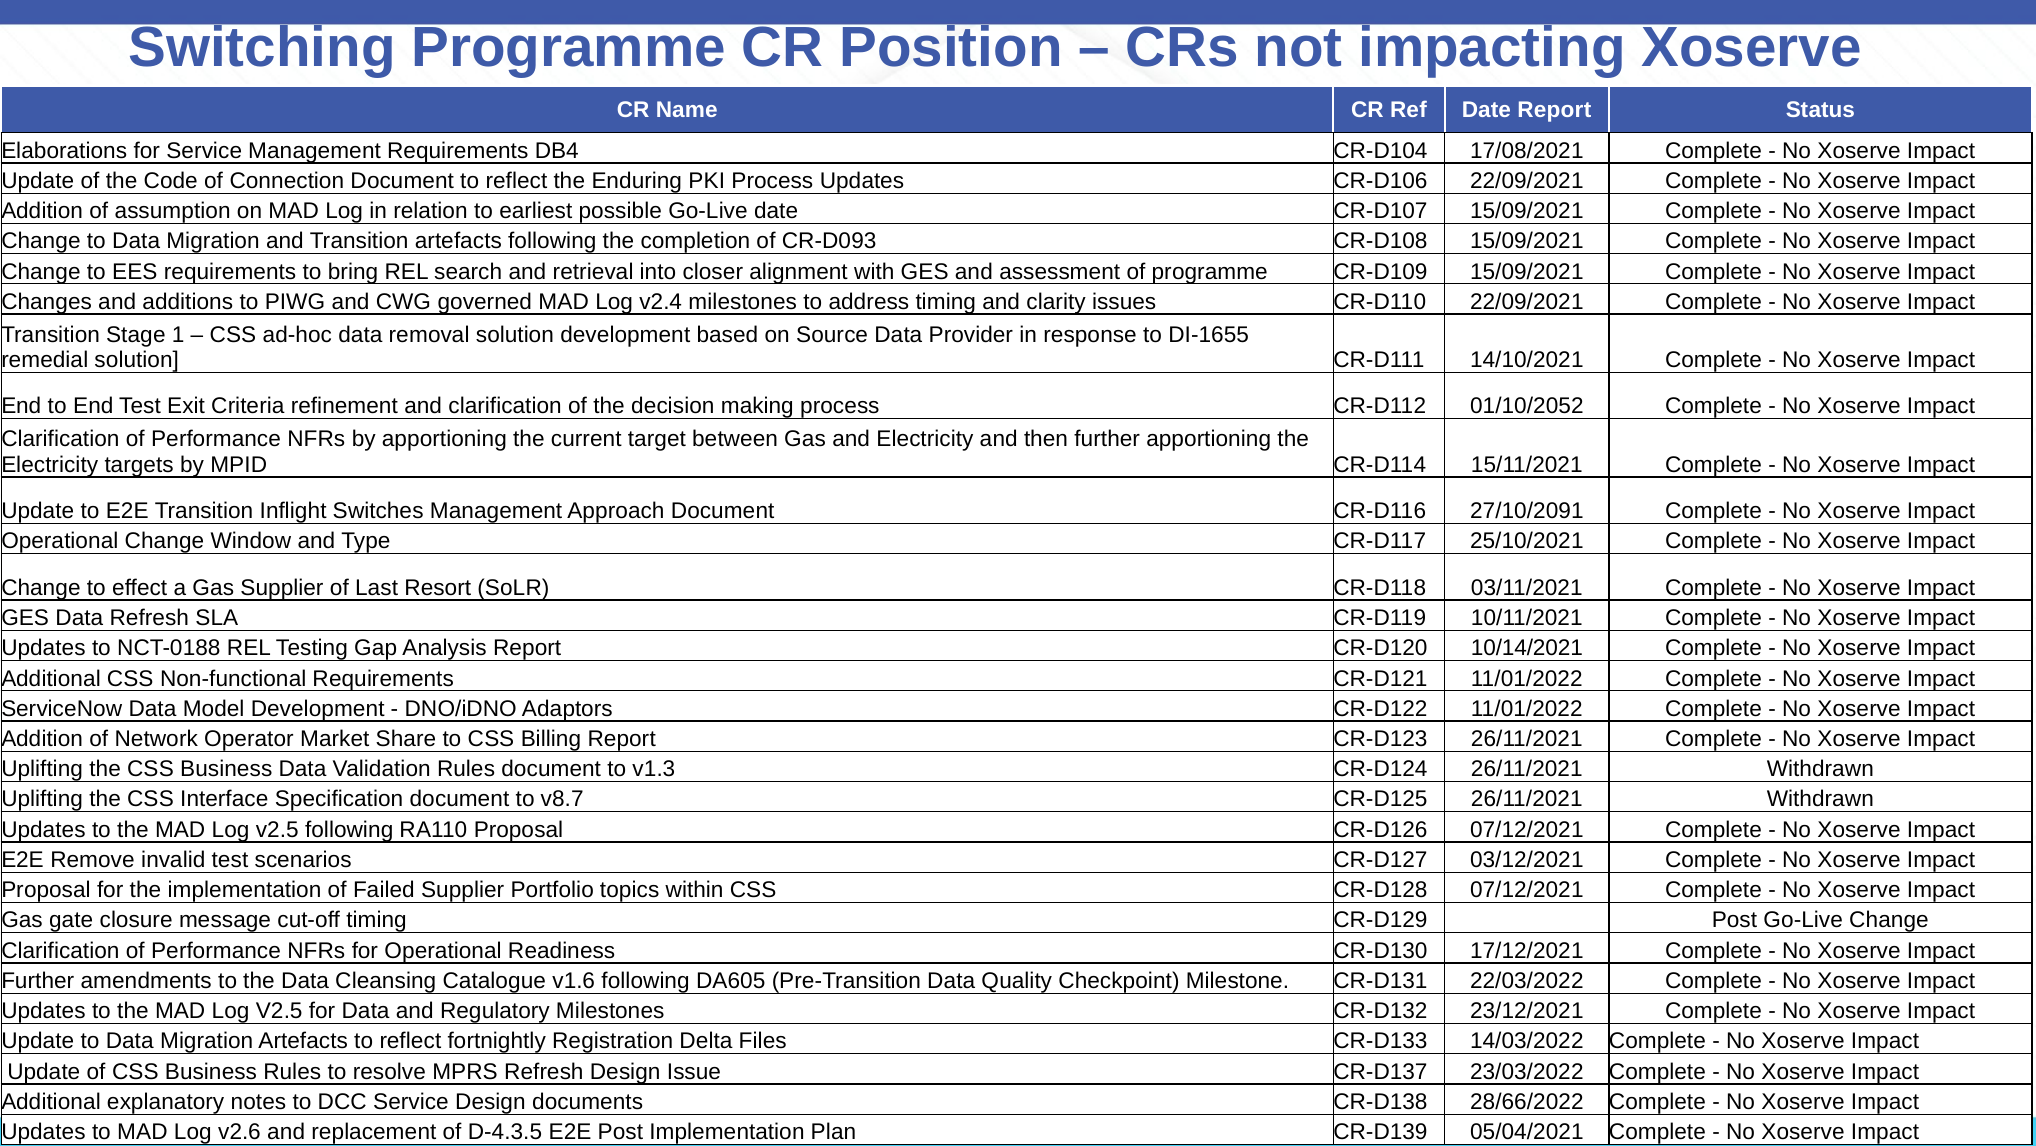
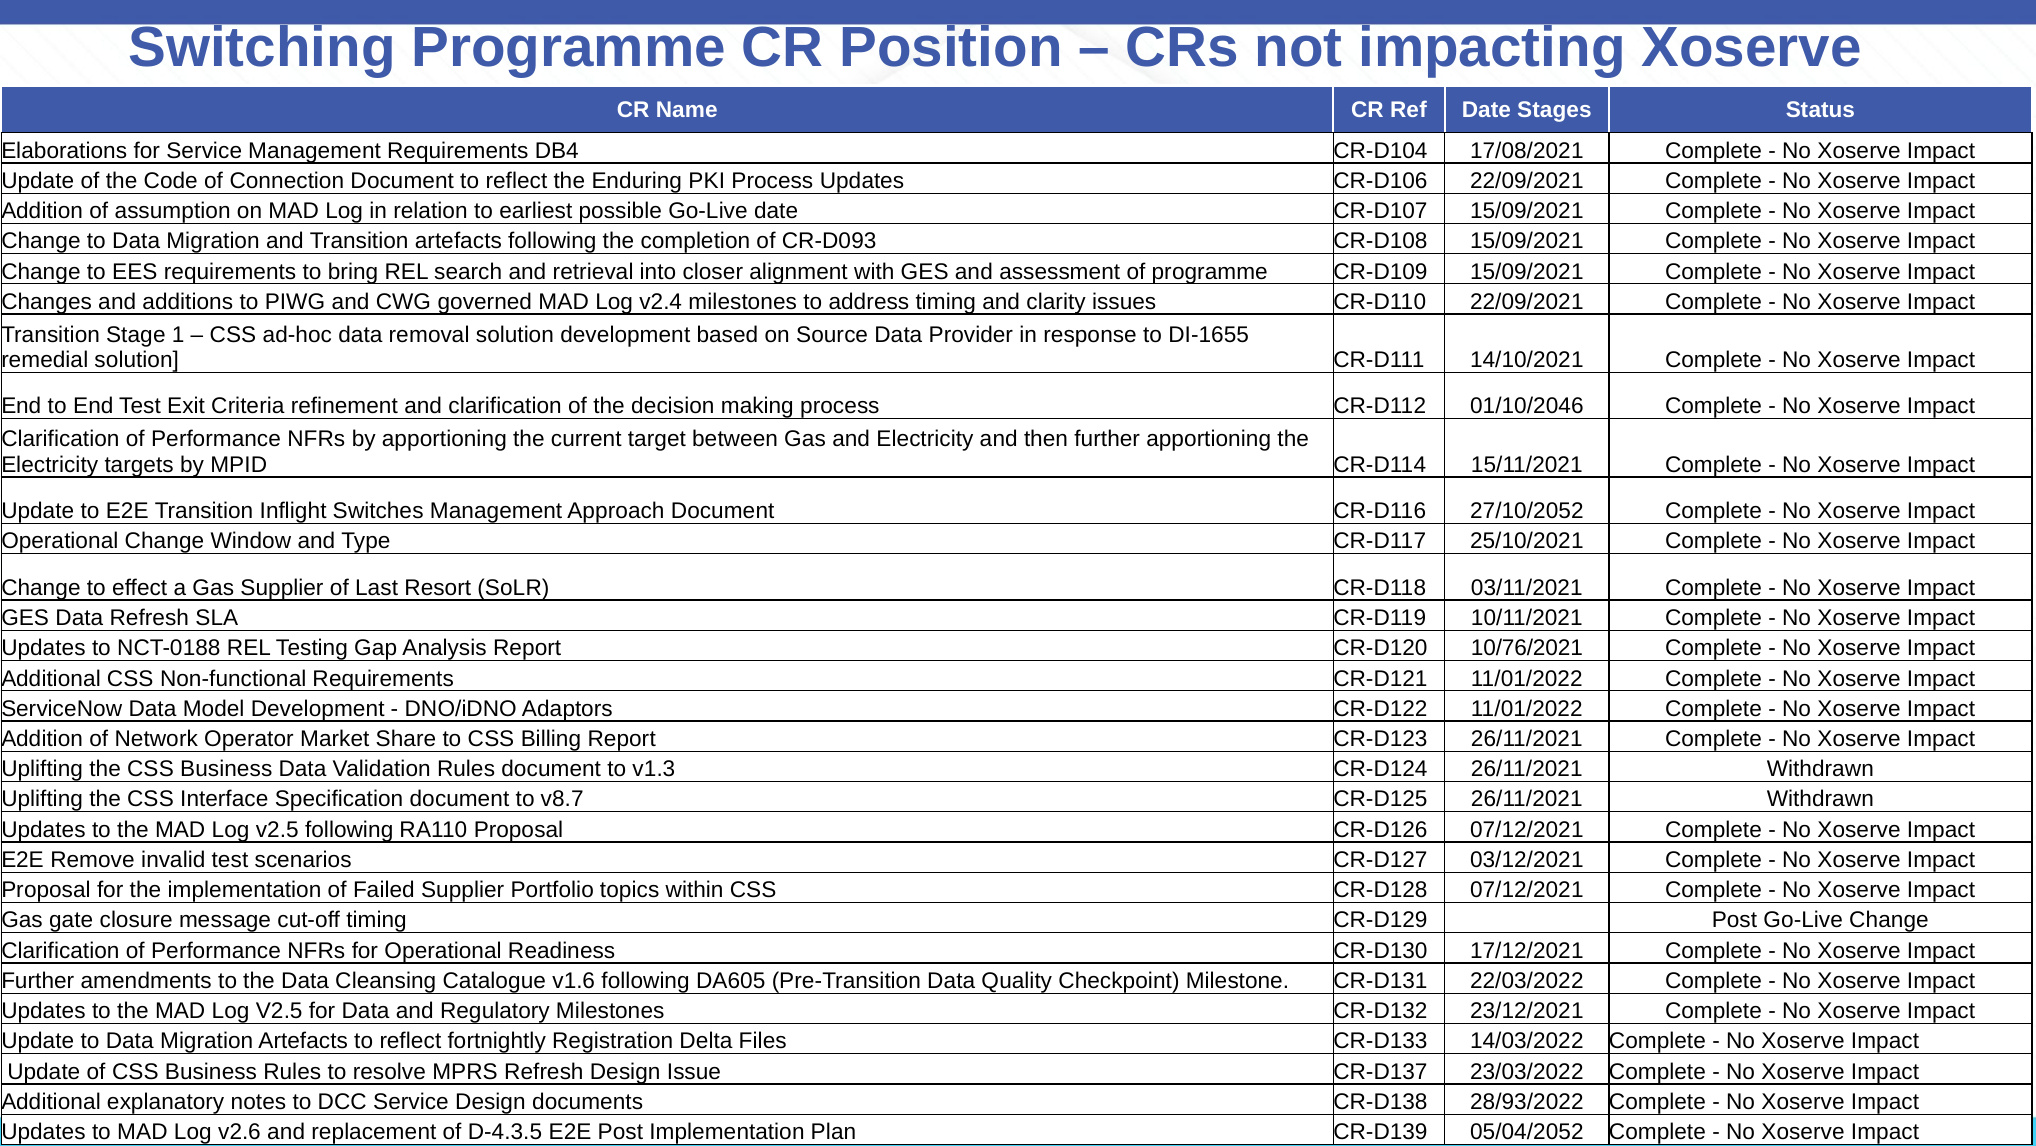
Date Report: Report -> Stages (1554, 110)
01/10/2052: 01/10/2052 -> 01/10/2046 (1527, 406)
27/10/2091: 27/10/2091 -> 27/10/2052 (1527, 511)
10/14/2021: 10/14/2021 -> 10/76/2021 (1527, 648)
28/66/2022: 28/66/2022 -> 28/93/2022 (1527, 1101)
05/04/2021: 05/04/2021 -> 05/04/2052 (1527, 1131)
